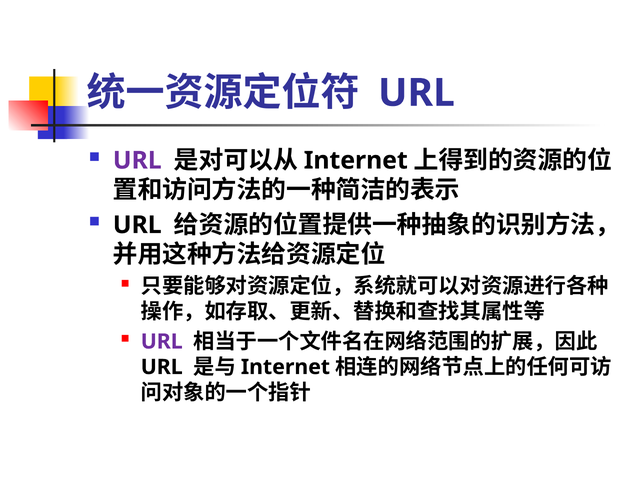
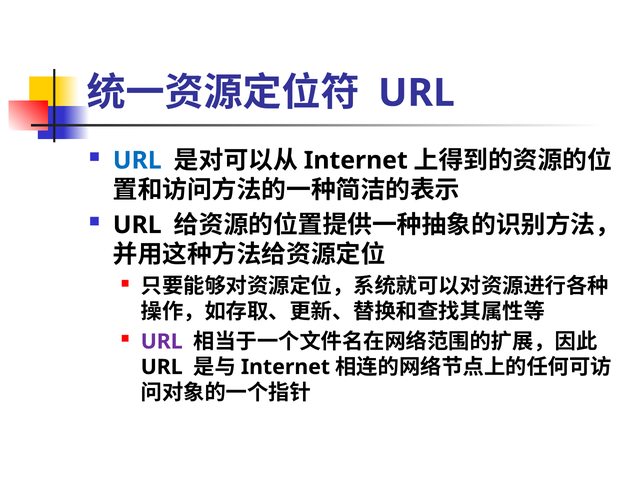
URL colour: purple -> blue (137, 161)
